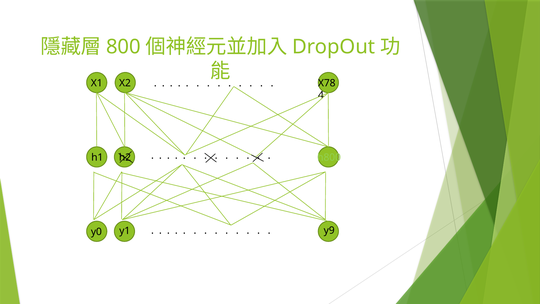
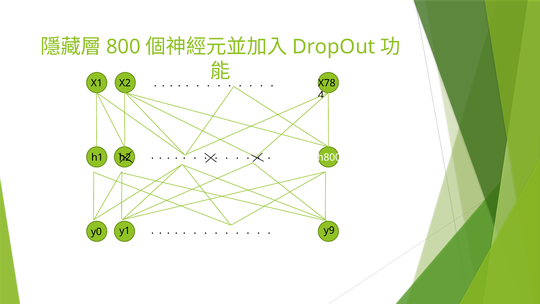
h800 colour: light green -> white (329, 157)
